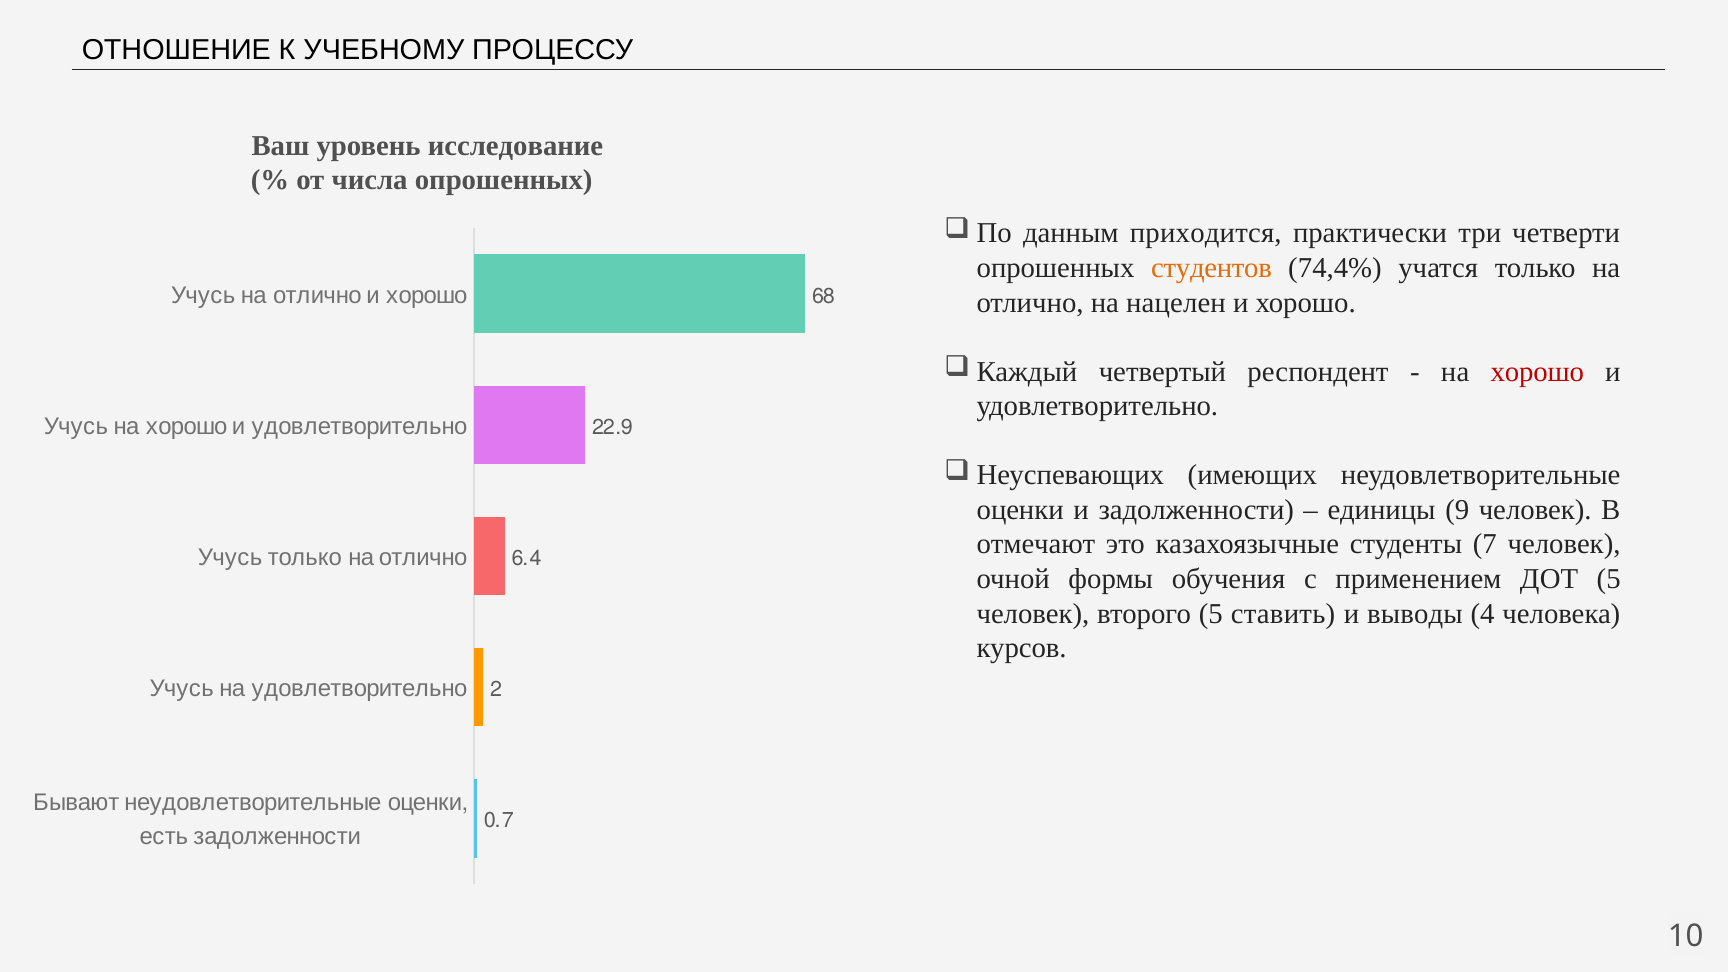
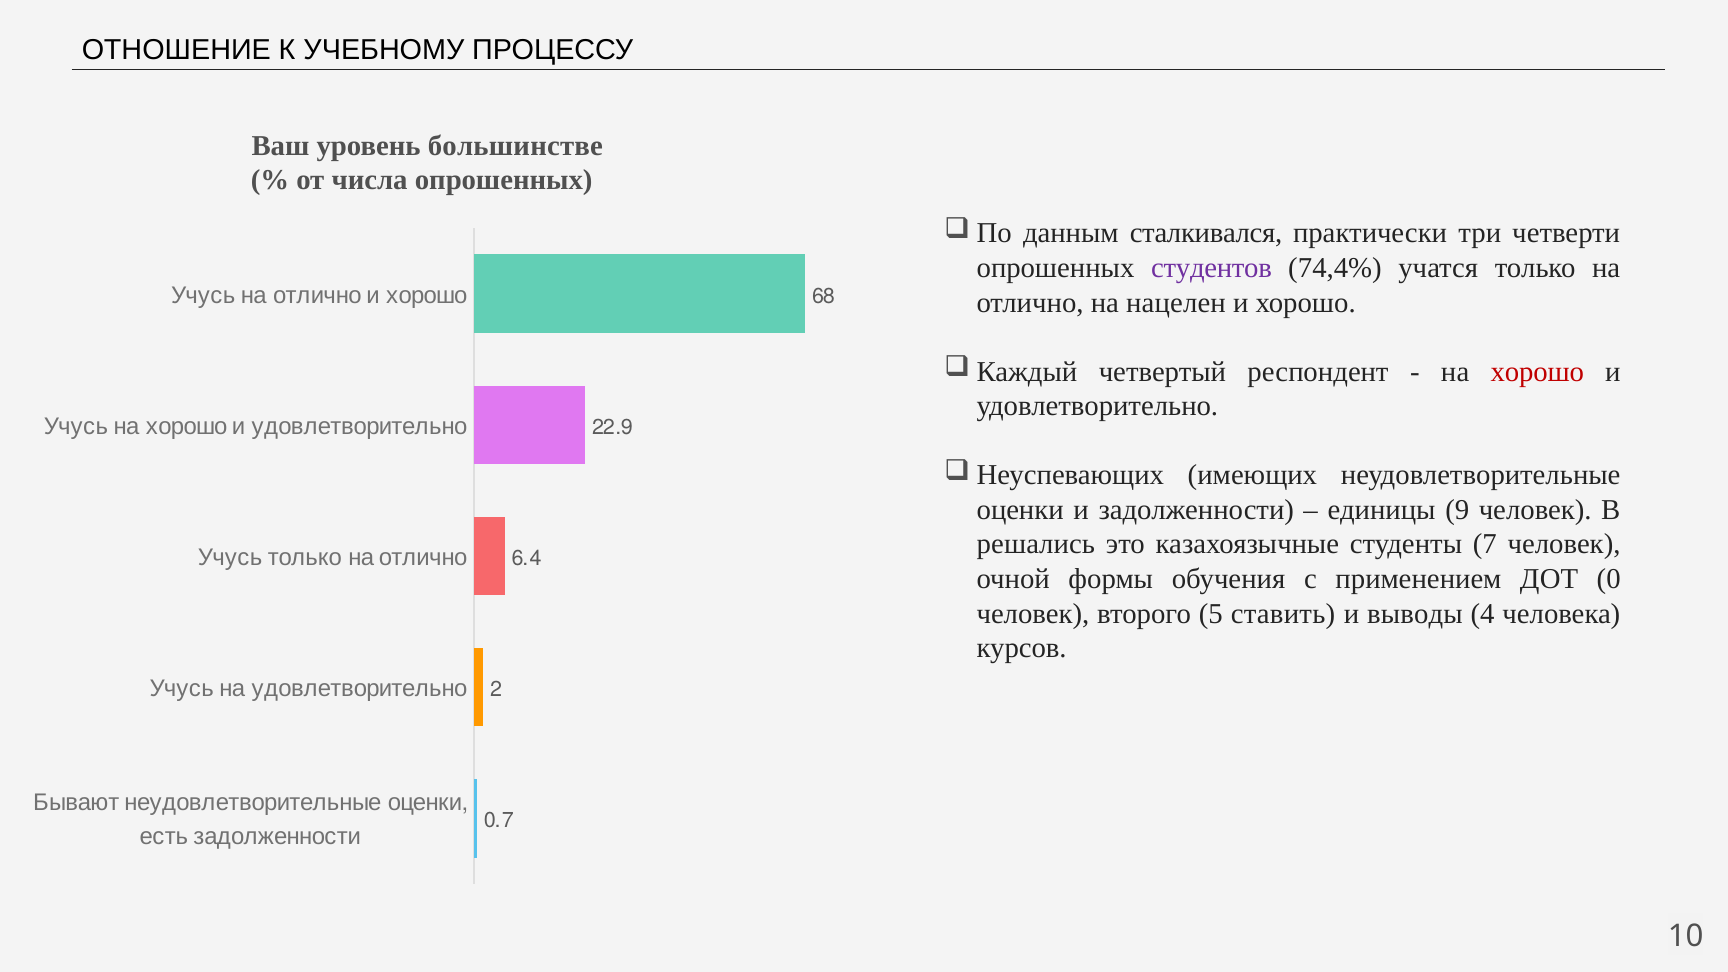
исследование: исследование -> большинстве (515, 146)
приходится: приходится -> cталкивался (1206, 233)
студентов colour: orange -> purple (1212, 268)
отмечают: отмечают -> решались (1036, 544)
ДОТ 5: 5 -> 0 (1609, 579)
